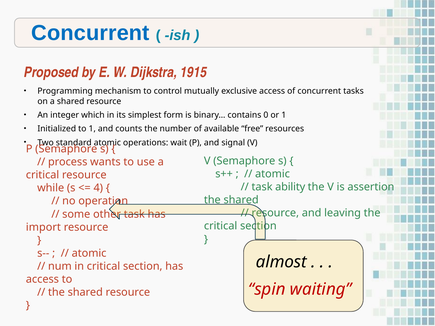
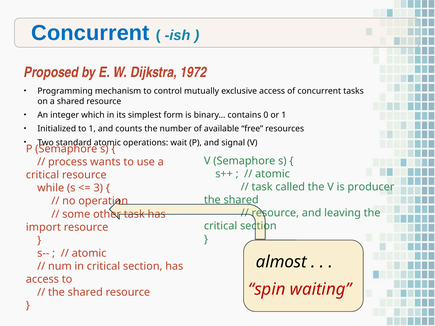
1915: 1915 -> 1972 (194, 72)
ability: ability -> called (290, 187)
assertion: assertion -> producer (371, 187)
4: 4 -> 3 (98, 188)
